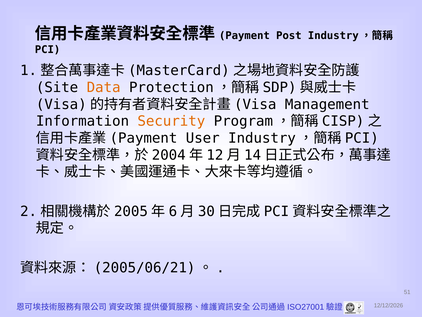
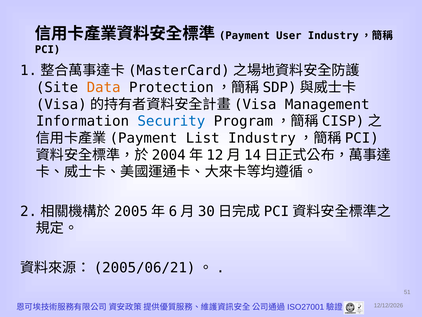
Post: Post -> User (289, 36)
Security colour: orange -> blue (171, 121)
User: User -> List (203, 138)
